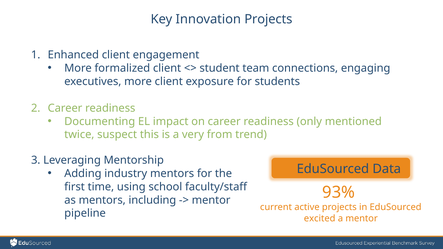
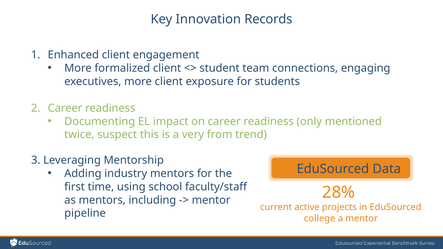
Innovation Projects: Projects -> Records (268, 19)
93%: 93% -> 28% (339, 192)
excited: excited -> college (320, 218)
